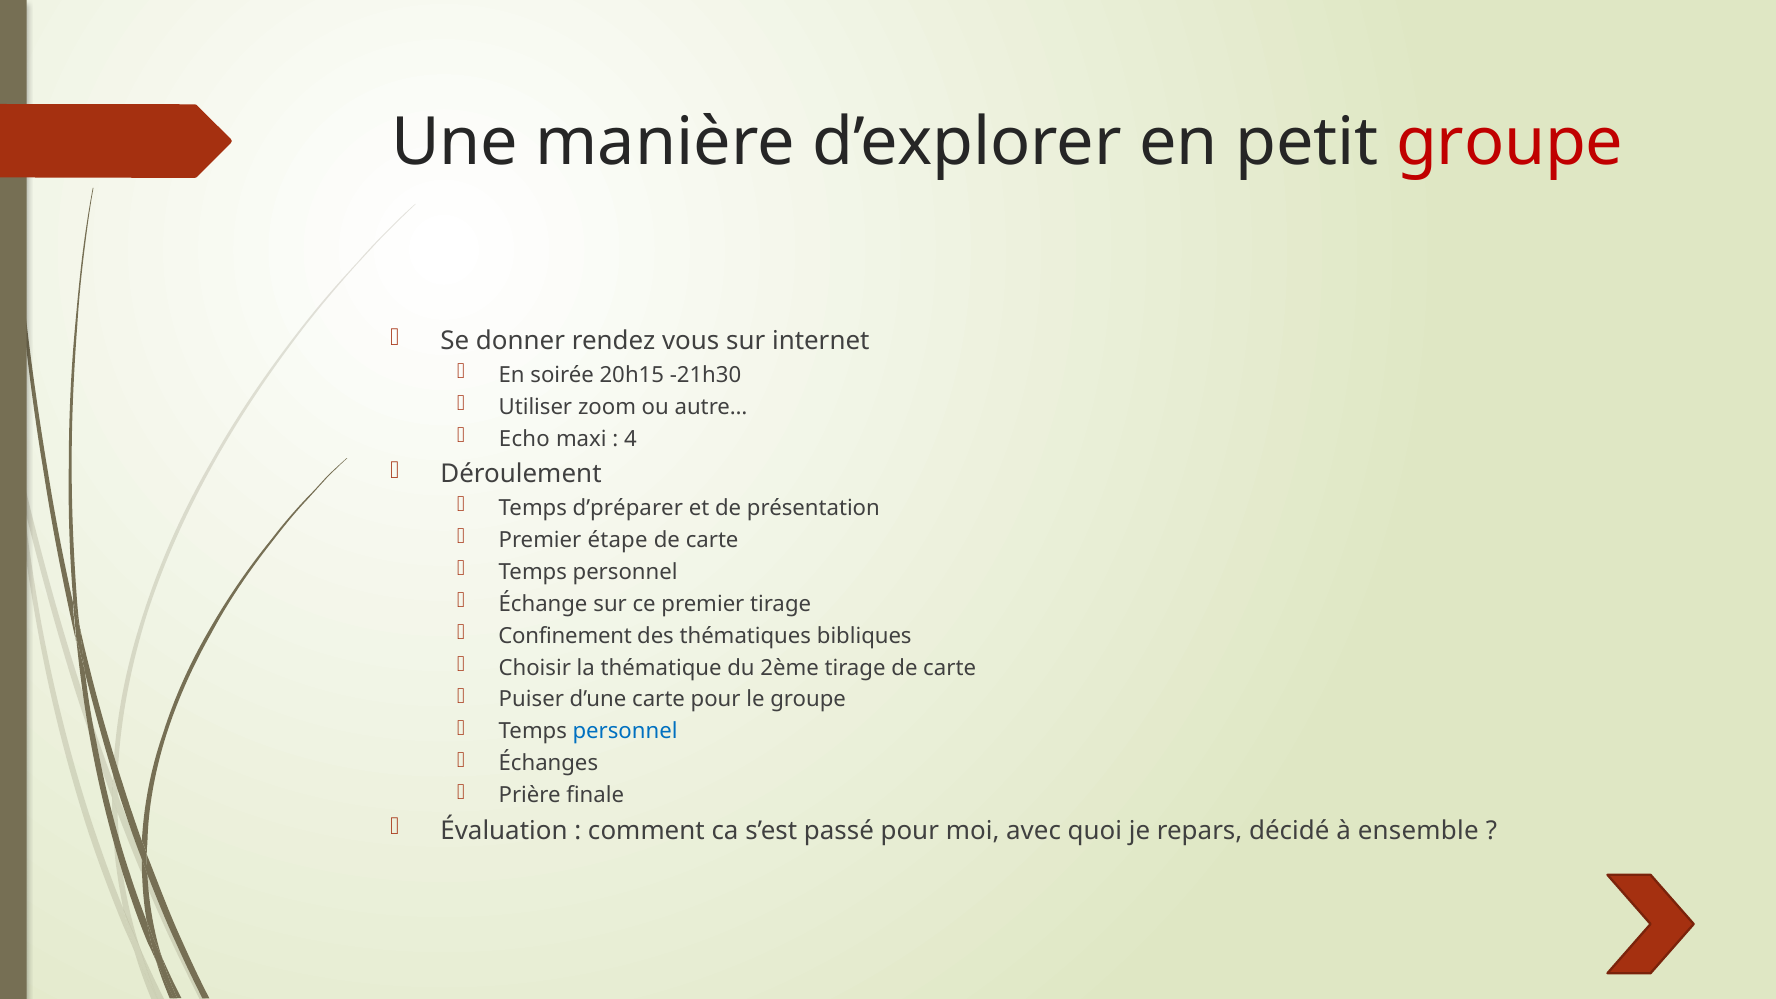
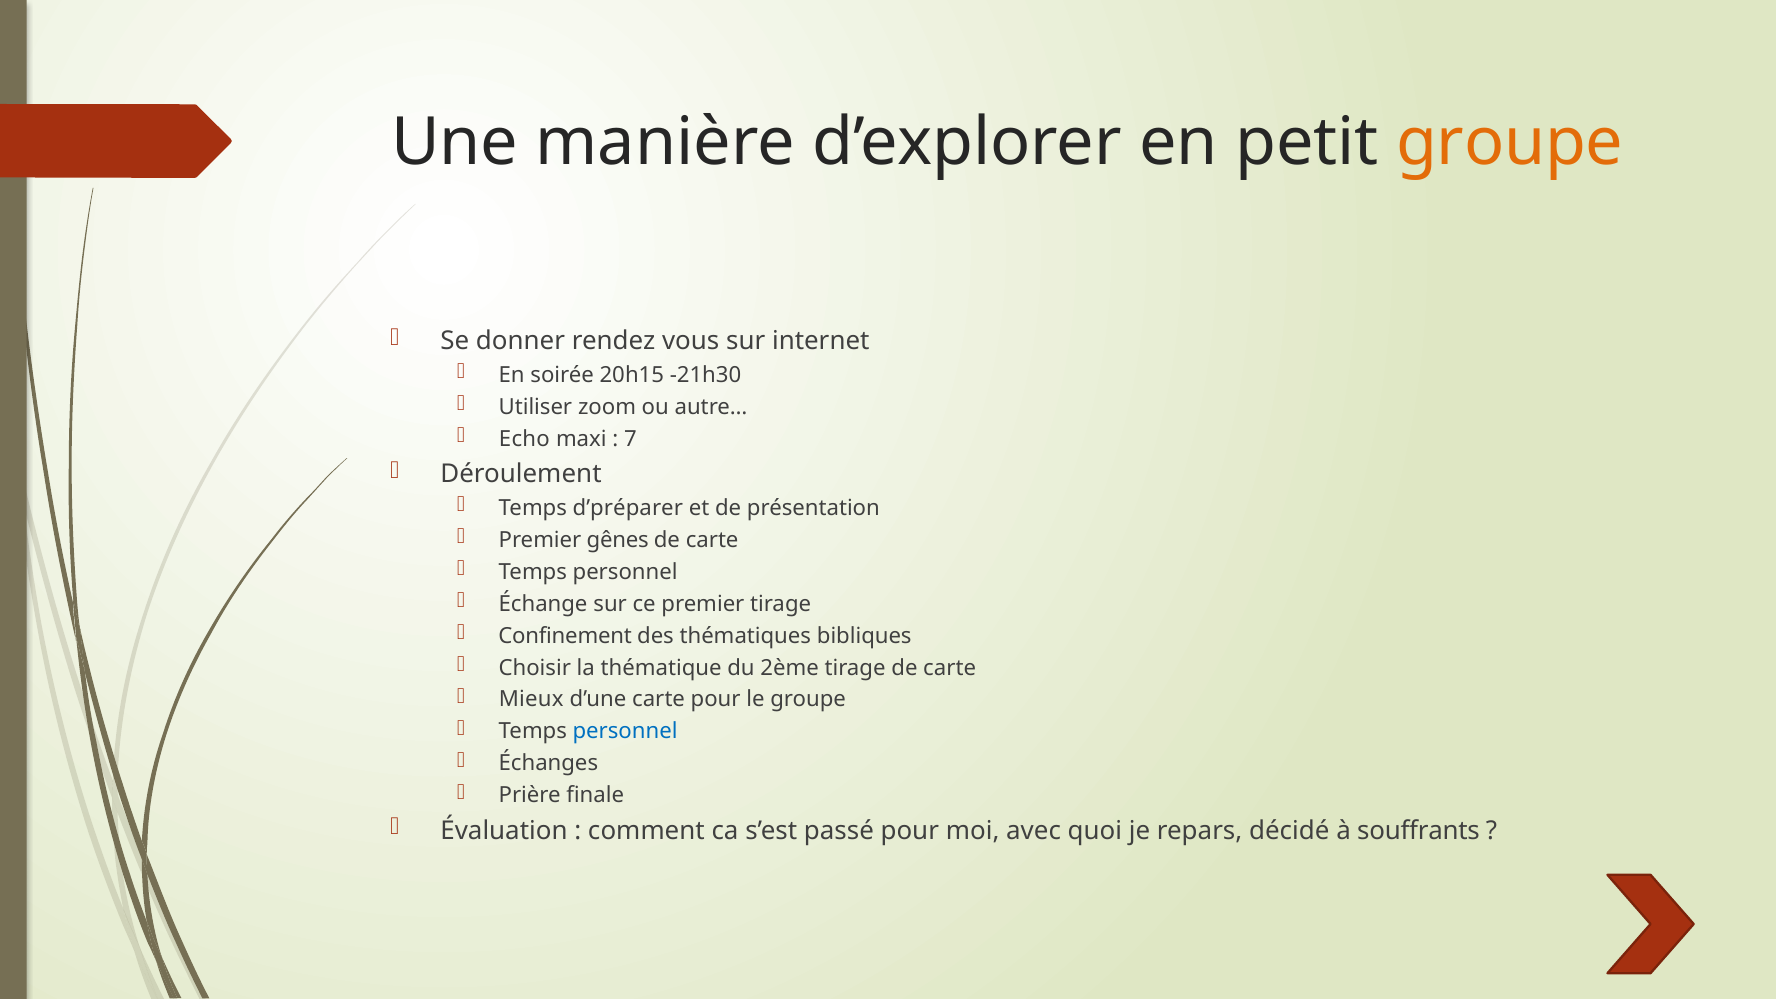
groupe colour: red -> orange (1510, 142)
4: 4 -> 7 (630, 439)
étape: étape -> gênes (618, 540)
Puiser: Puiser -> Mieux (531, 700)
ensemble: ensemble -> souffrants (1419, 831)
